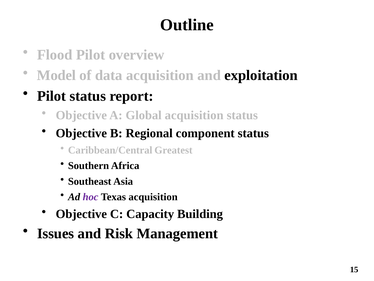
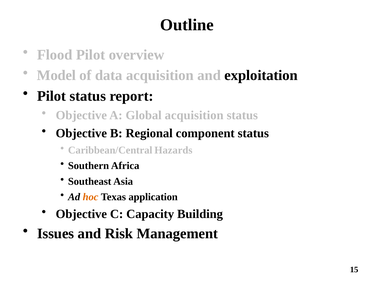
Greatest: Greatest -> Hazards (173, 150)
hoc colour: purple -> orange (91, 197)
Texas acquisition: acquisition -> application (153, 197)
